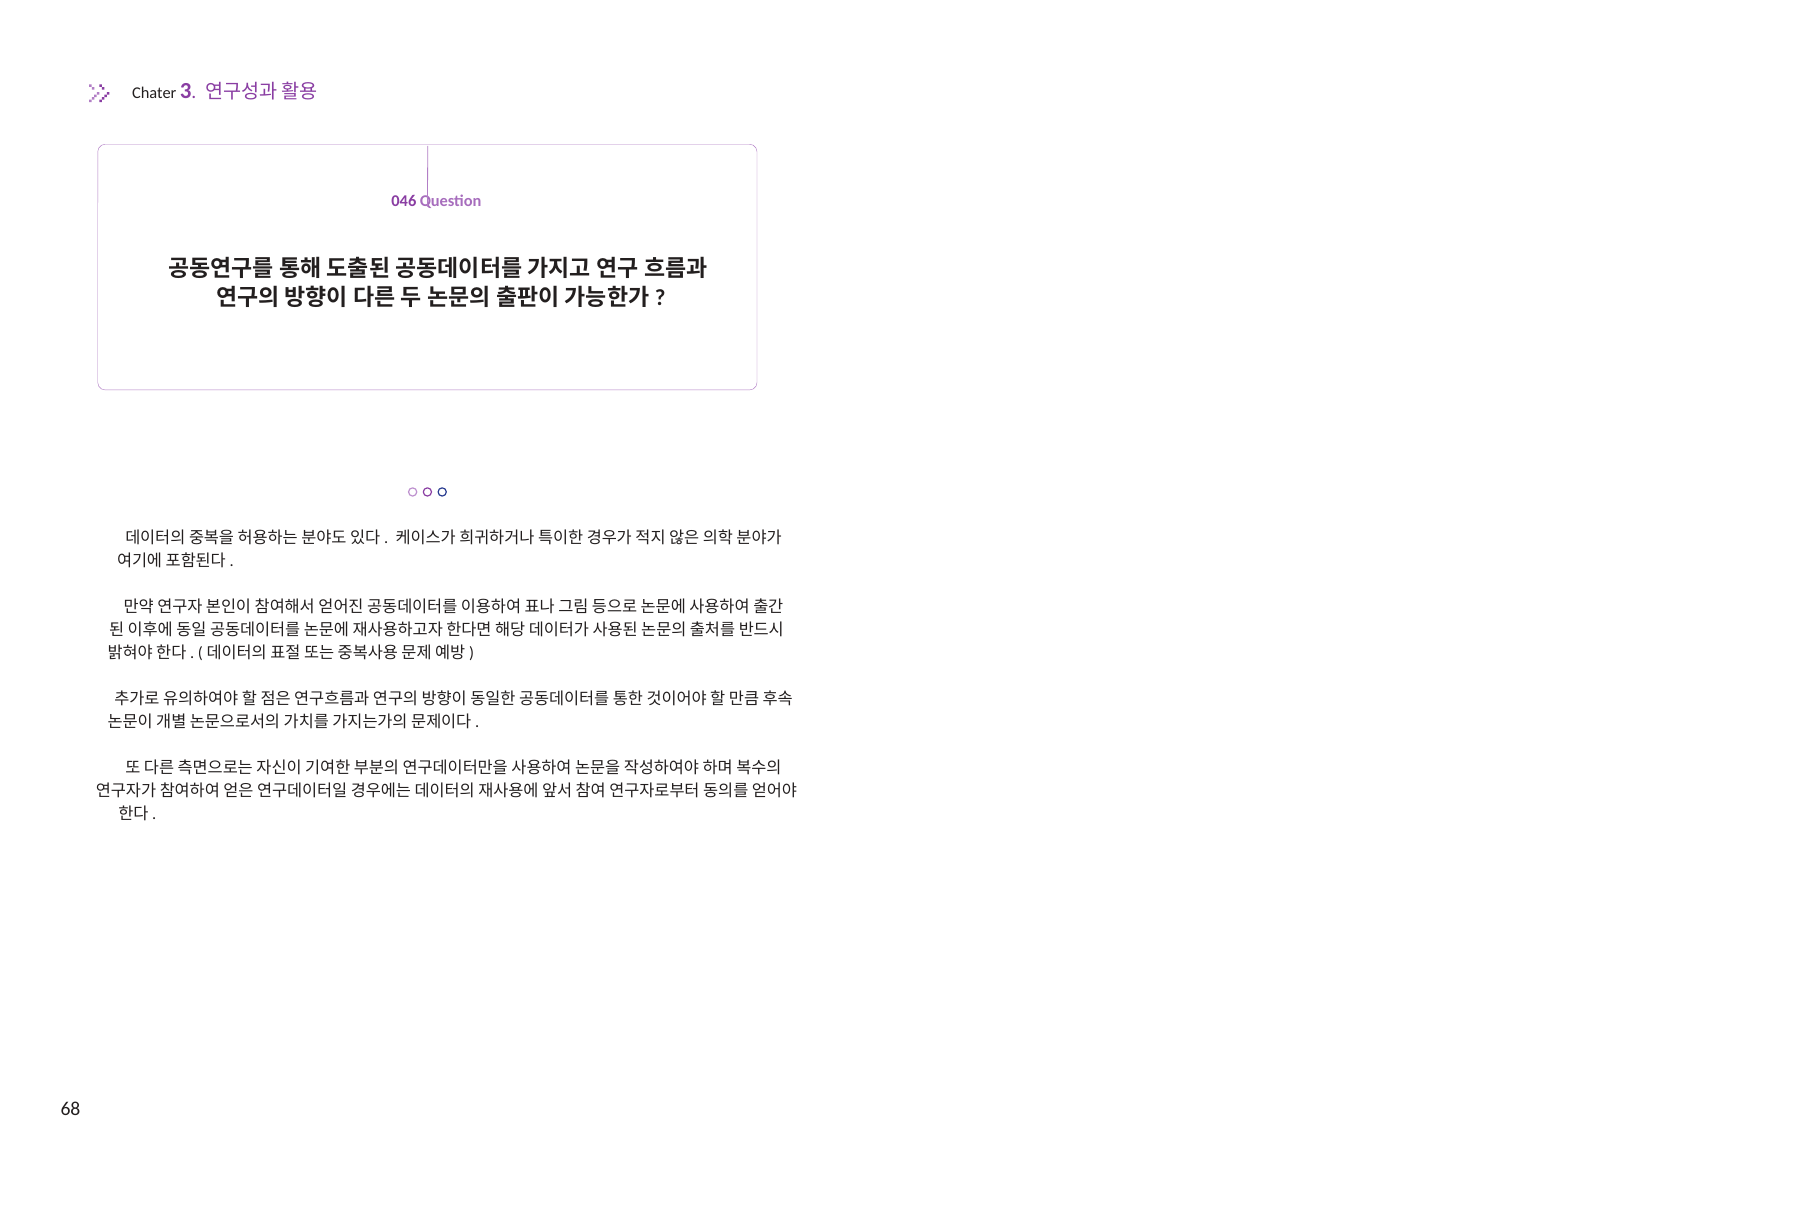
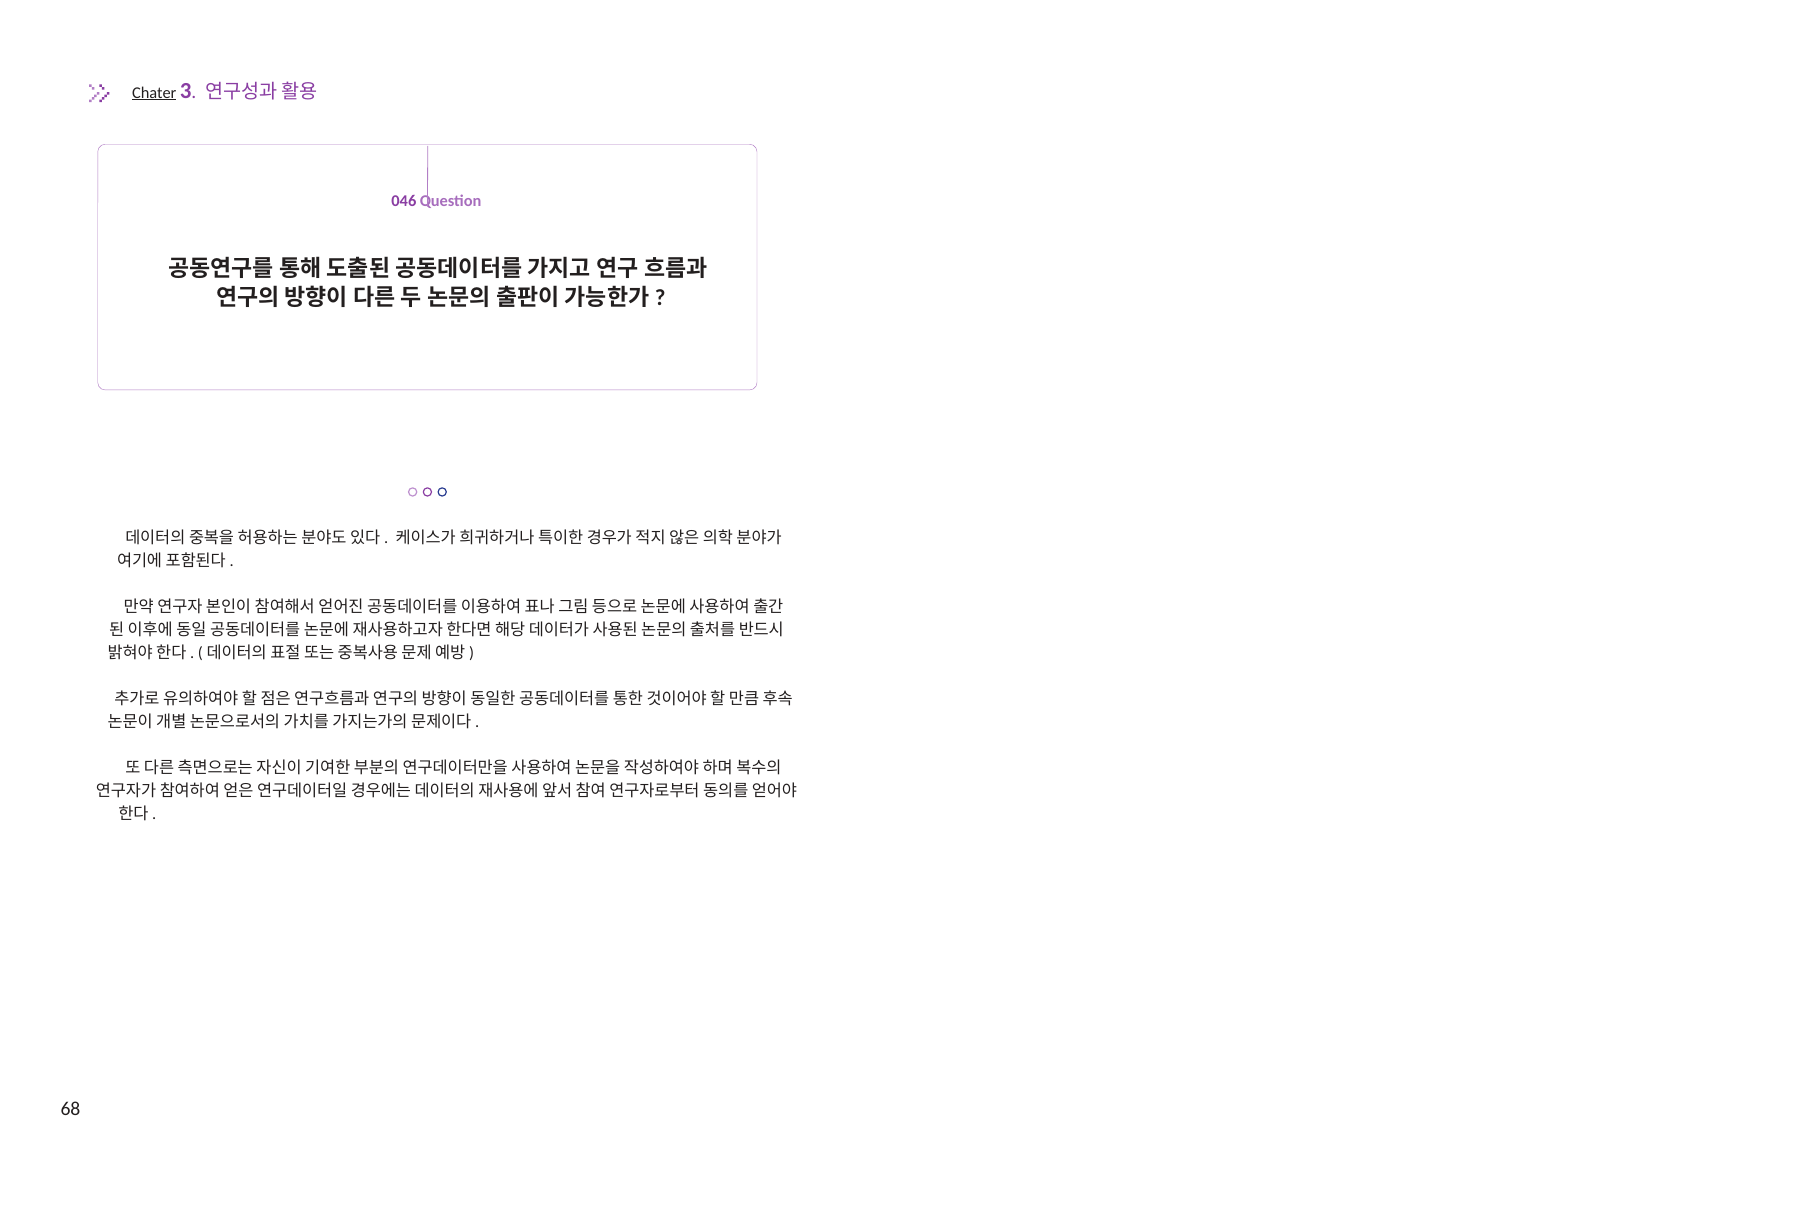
Chater underline: none -> present (154, 93)
